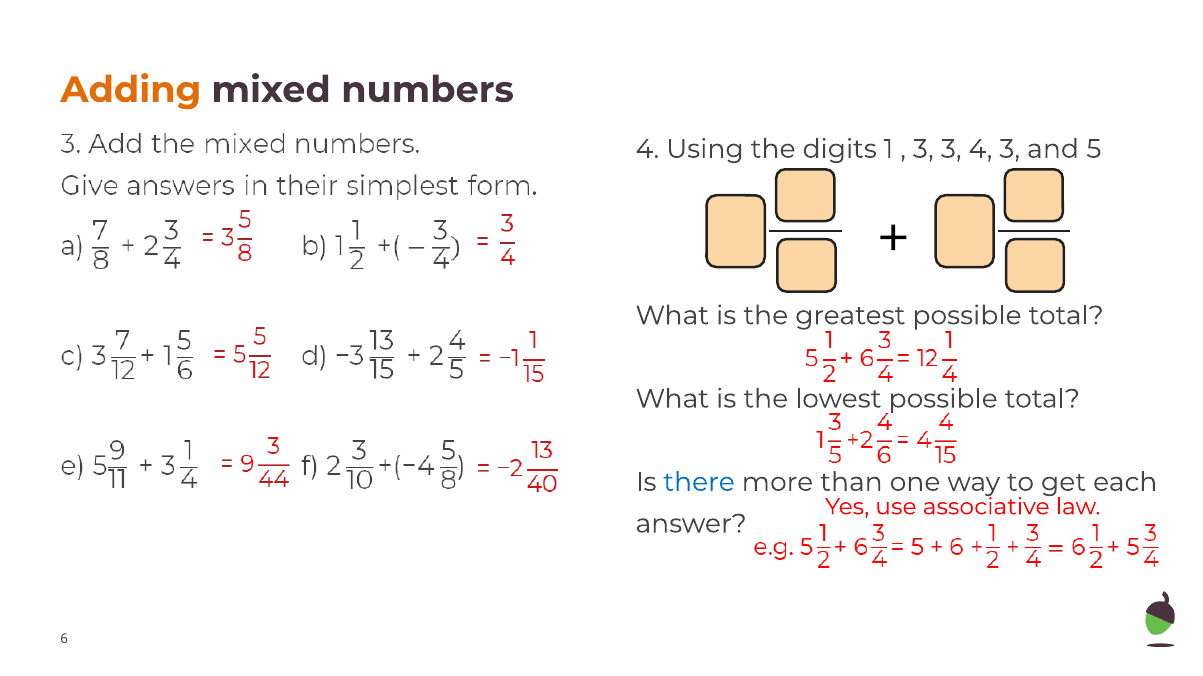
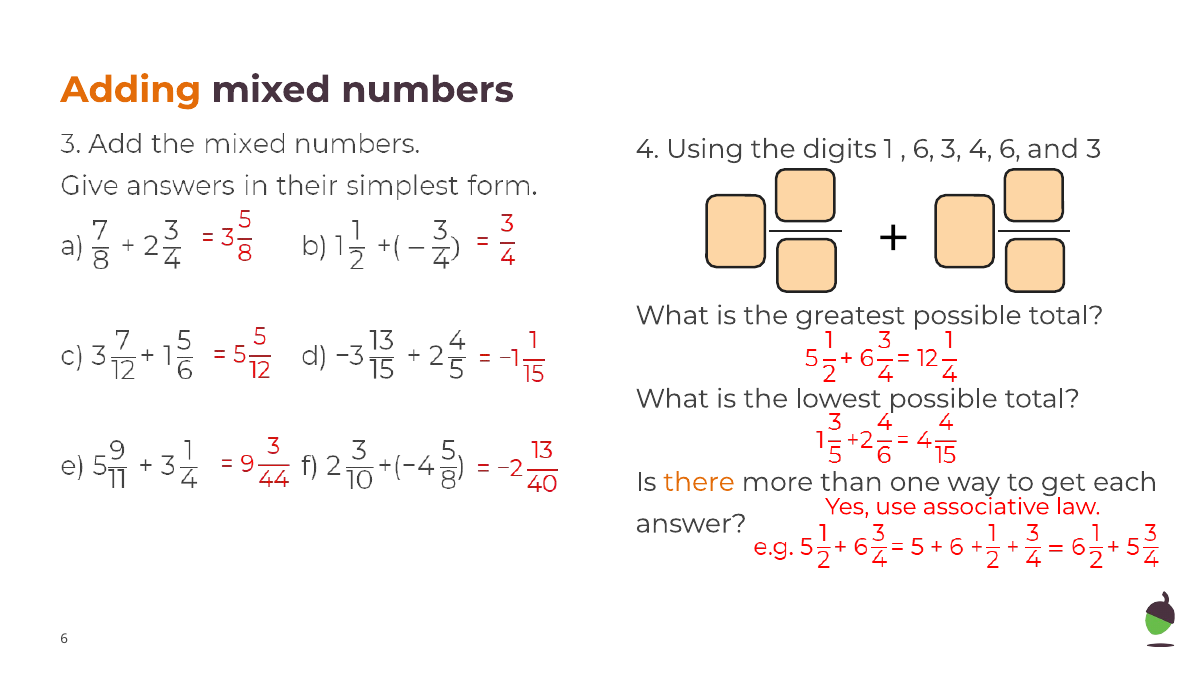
3: 3 -> 6 (924, 149)
4 3: 3 -> 6 (1010, 149)
and 5: 5 -> 3 (1094, 149)
there colour: blue -> orange (699, 483)
